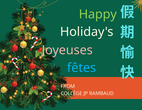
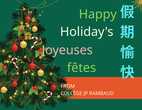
fêtes colour: light blue -> light green (82, 68)
